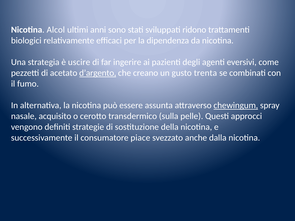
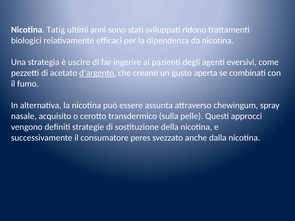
Alcol: Alcol -> Tatig (56, 30)
trenta: trenta -> aperta (206, 73)
chewingum underline: present -> none (236, 106)
piace: piace -> peres (140, 138)
